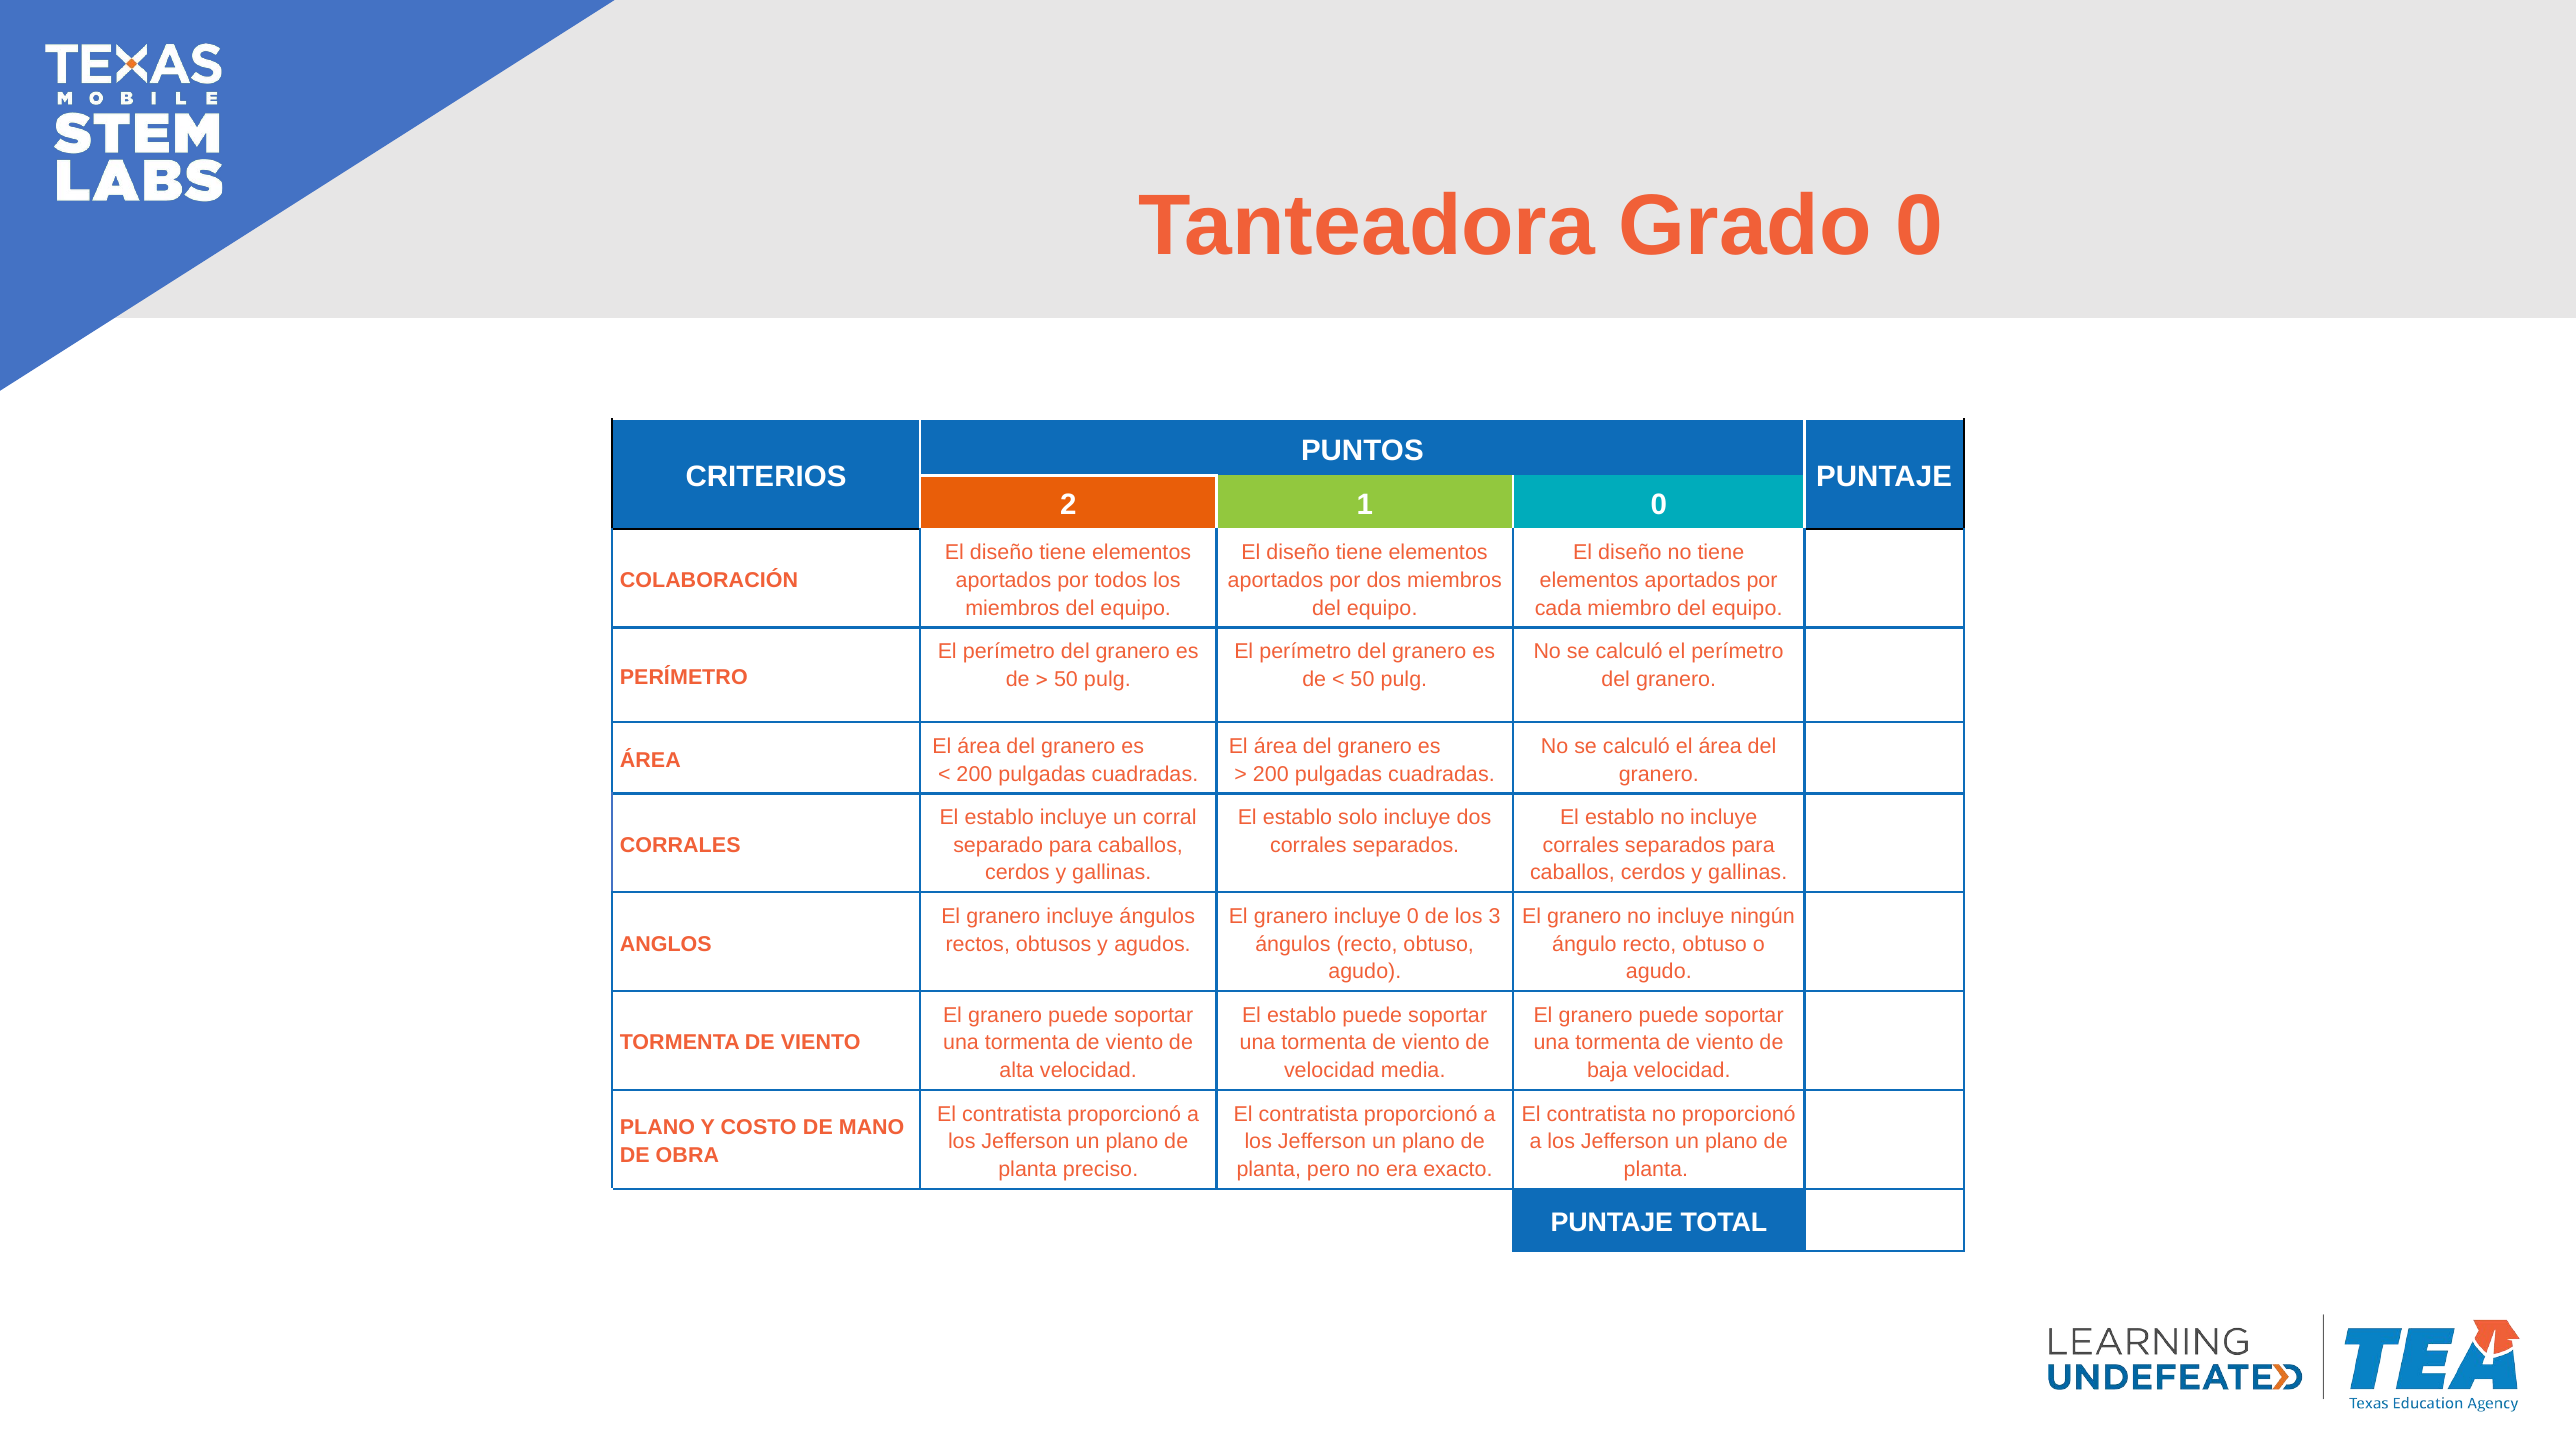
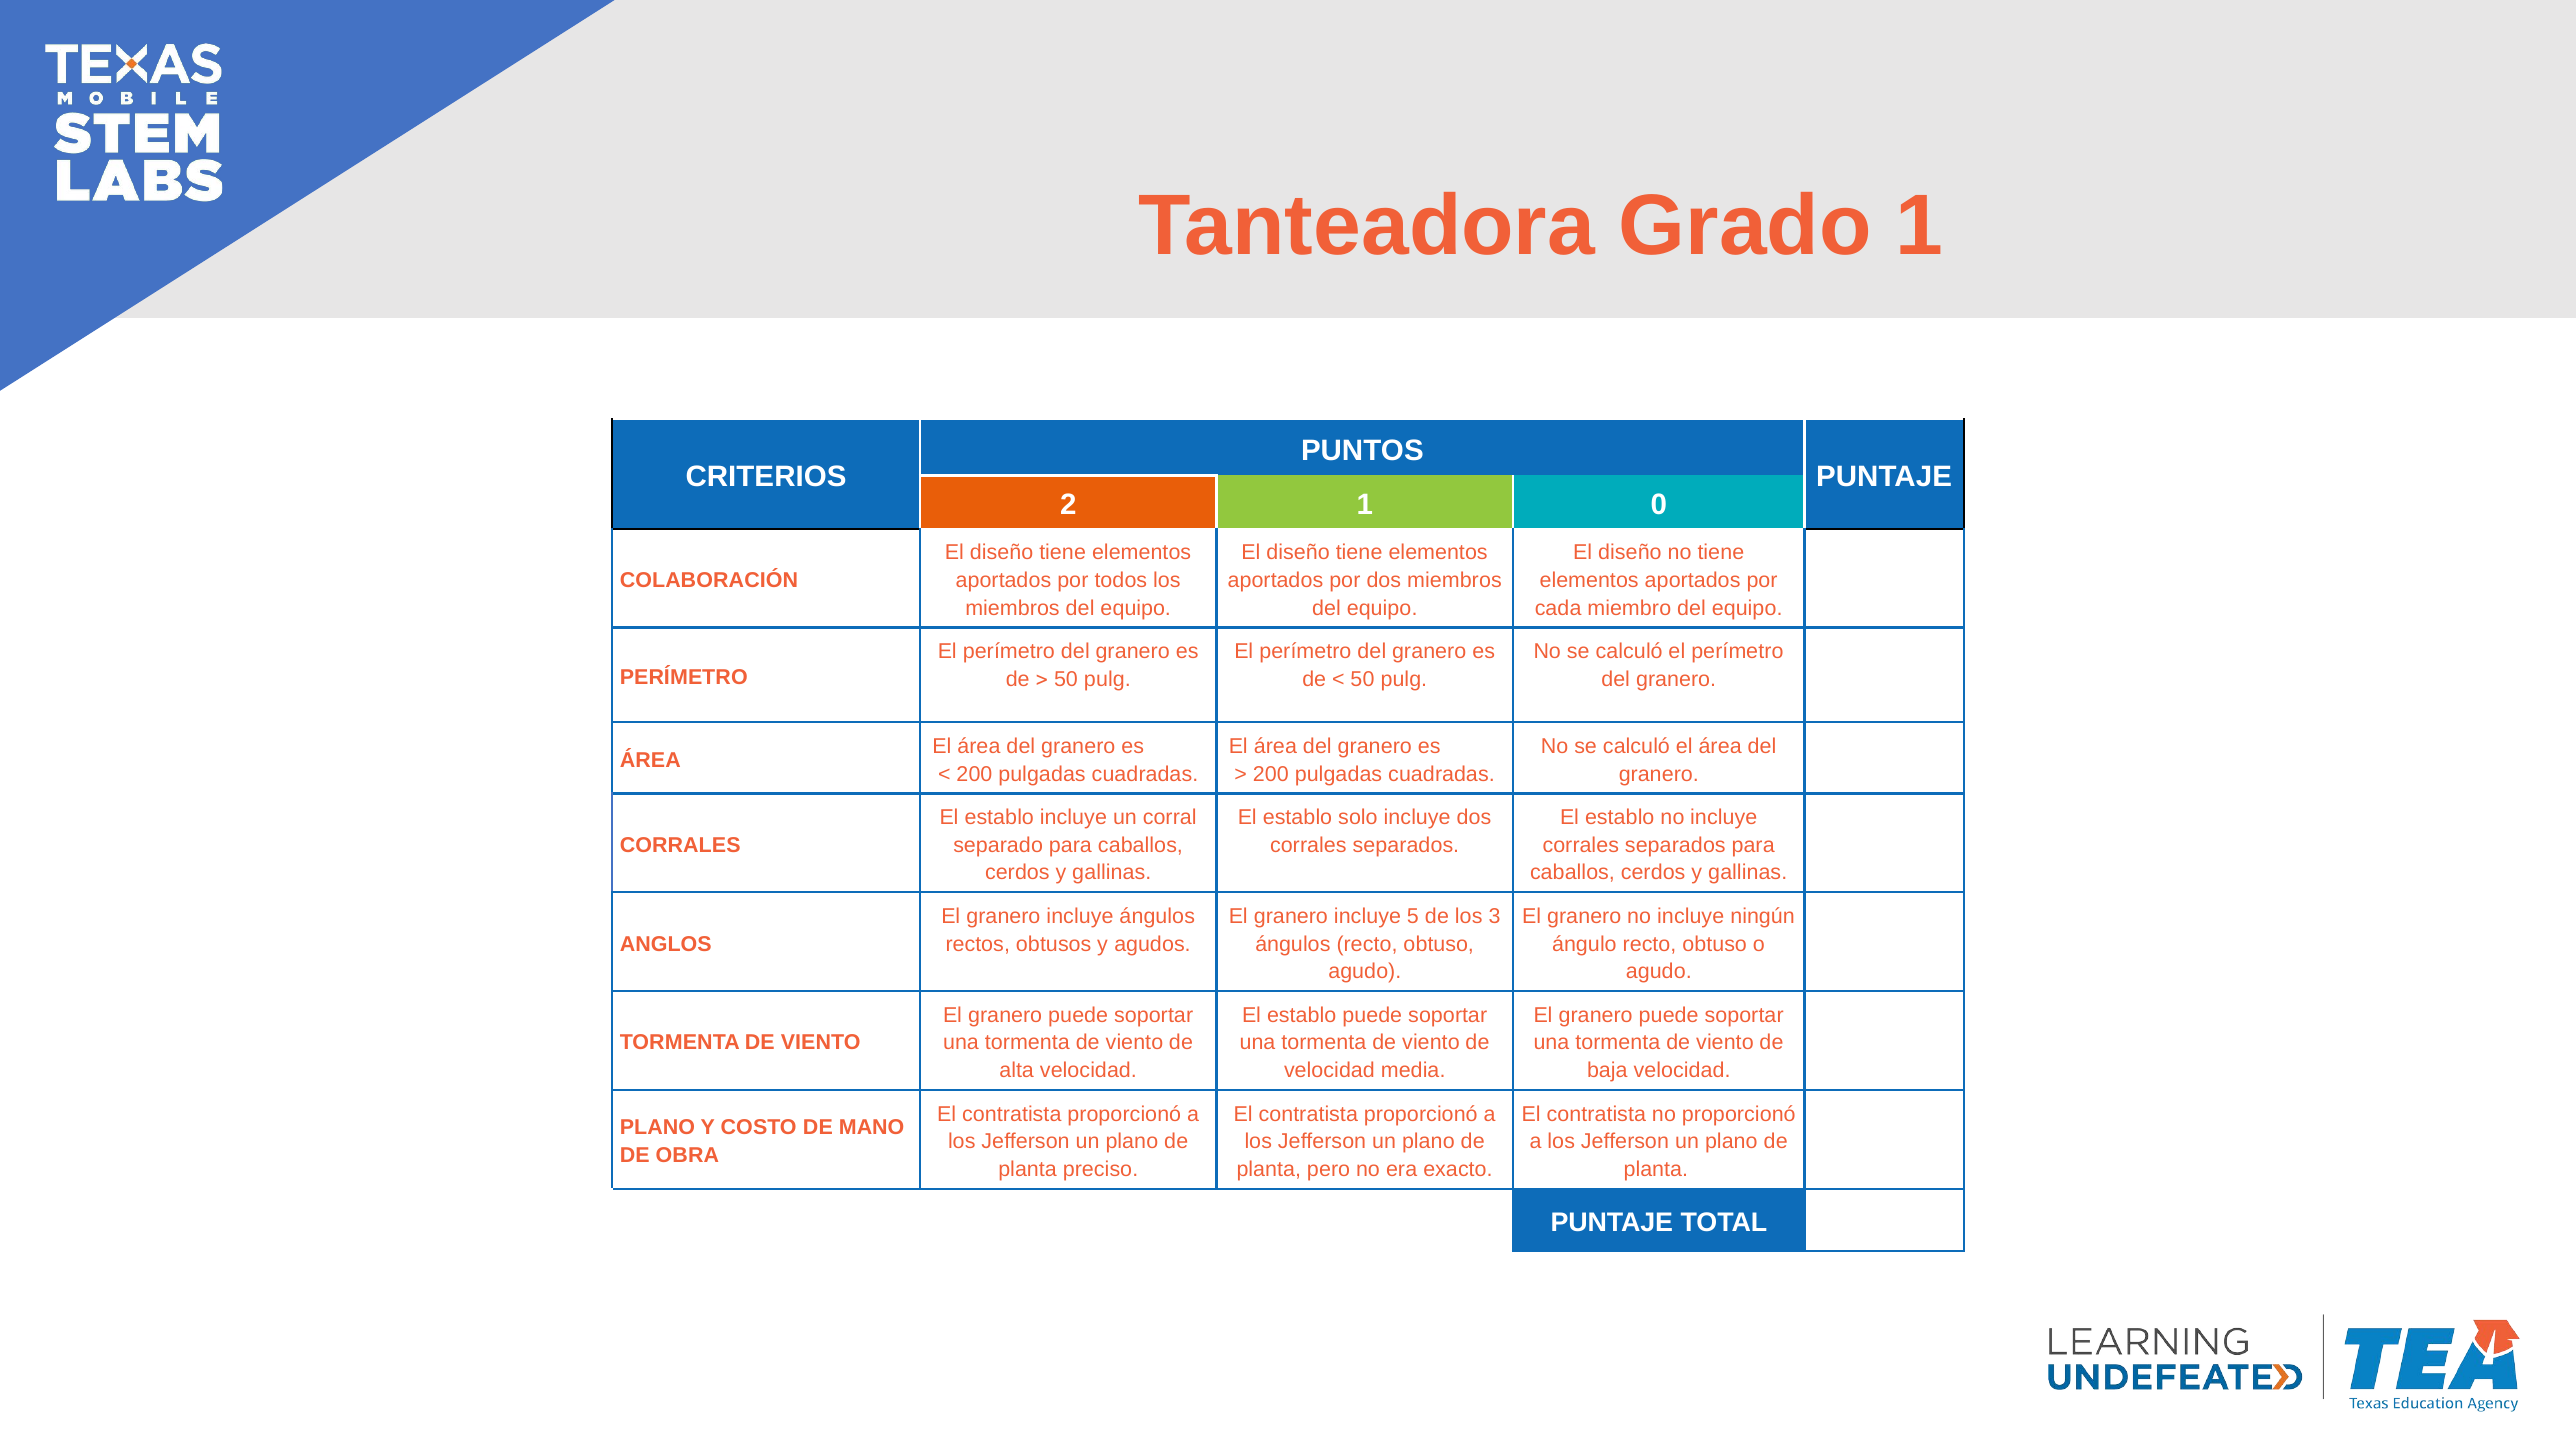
Grado 0: 0 -> 1 (1919, 226)
incluye 0: 0 -> 5 (1413, 916)
